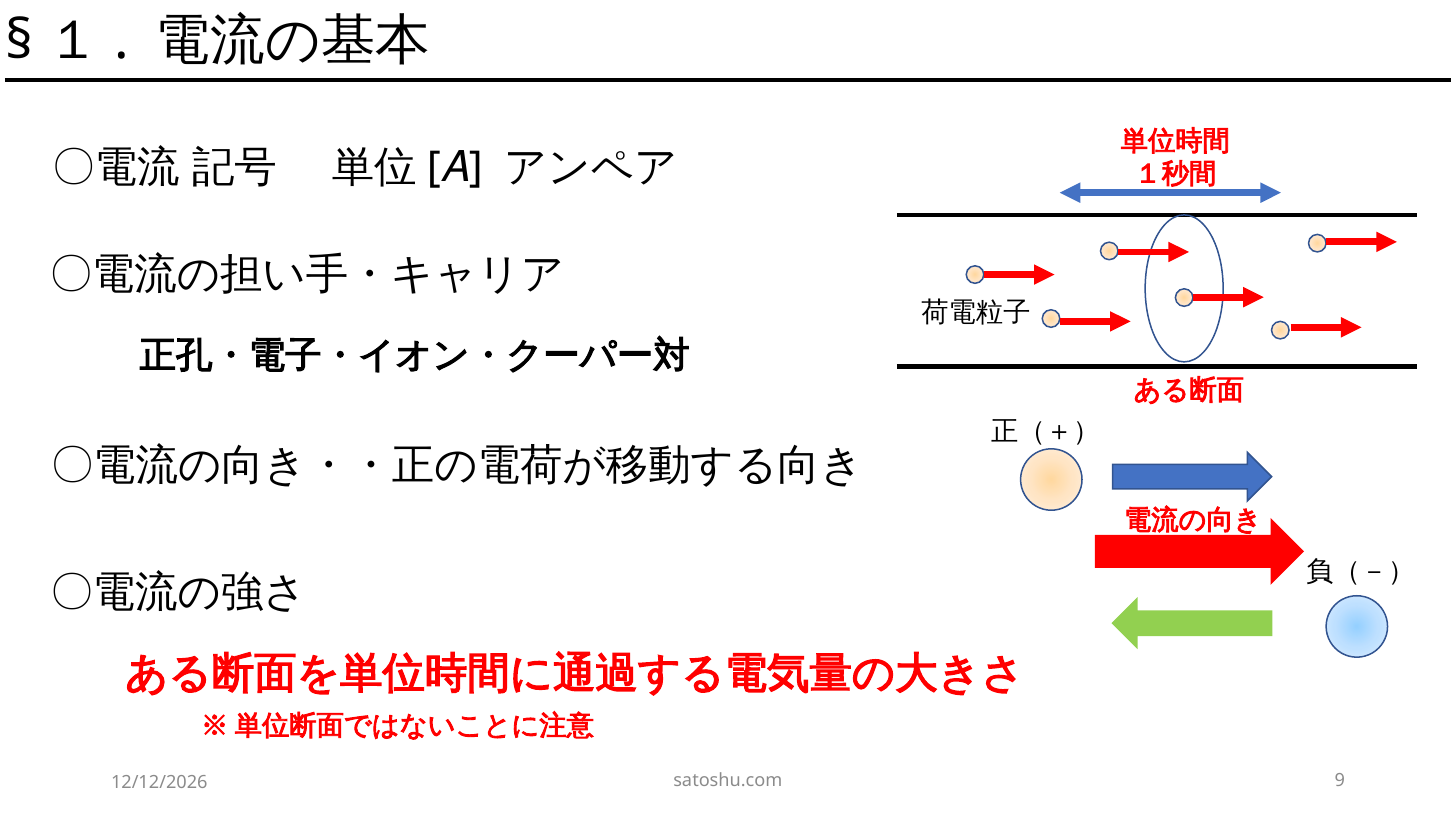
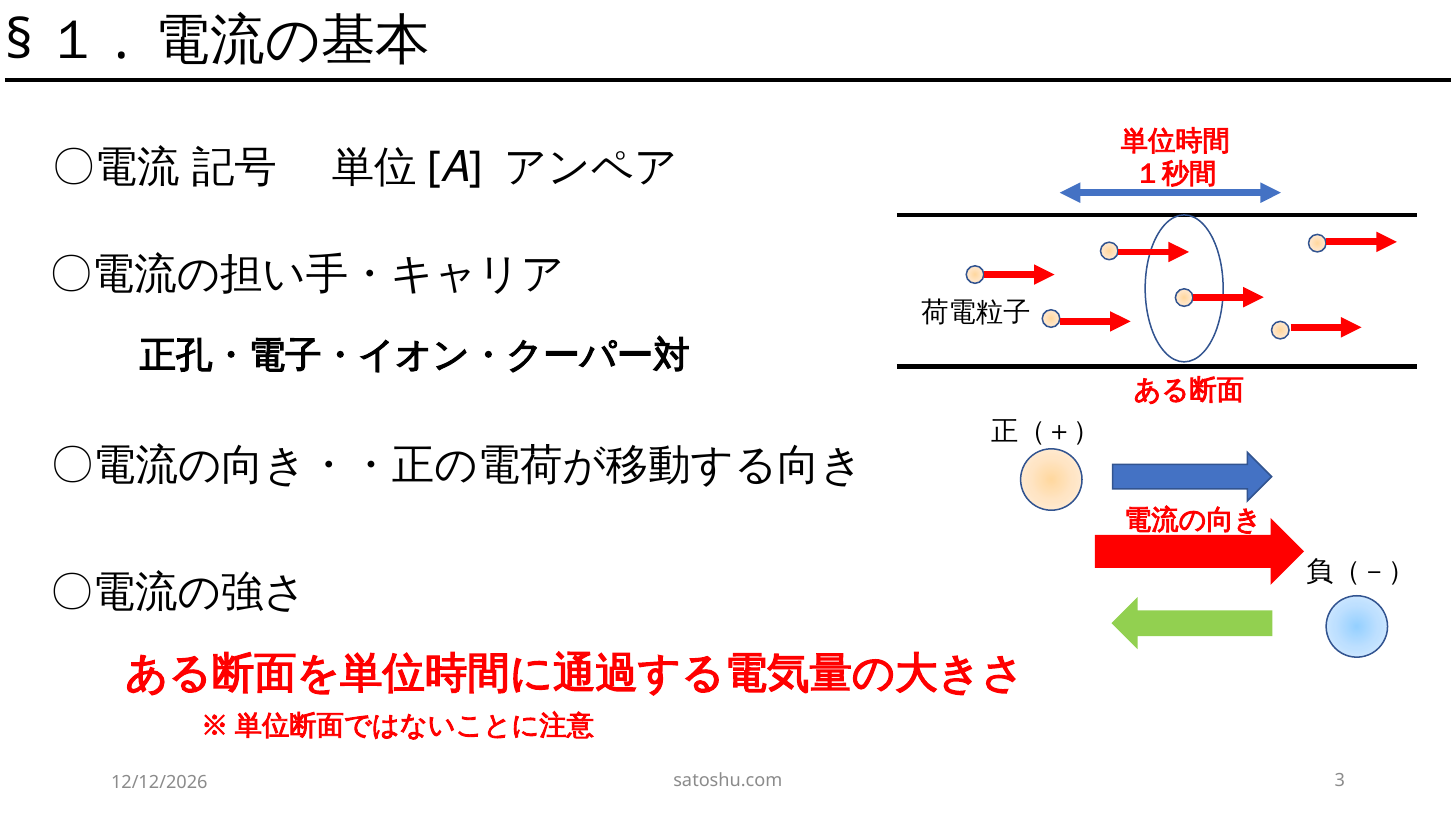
9: 9 -> 3 (1340, 781)
